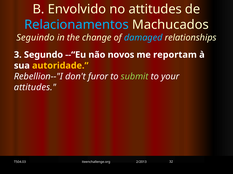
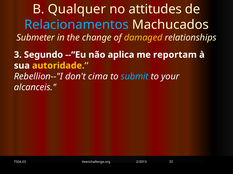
Envolvido: Envolvido -> Qualquer (77, 9)
Seguindo: Seguindo -> Submeter (36, 38)
damaged colour: light blue -> yellow (143, 38)
novos: novos -> aplica (121, 55)
furor: furor -> cima (98, 77)
submit colour: light green -> light blue (135, 77)
attitudes: attitudes -> alcanceis (35, 88)
